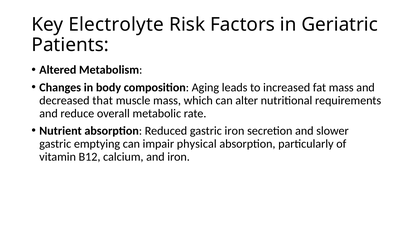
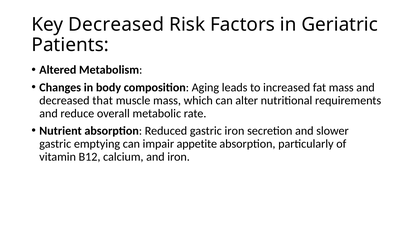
Key Electrolyte: Electrolyte -> Decreased (116, 25)
physical: physical -> appetite (197, 144)
